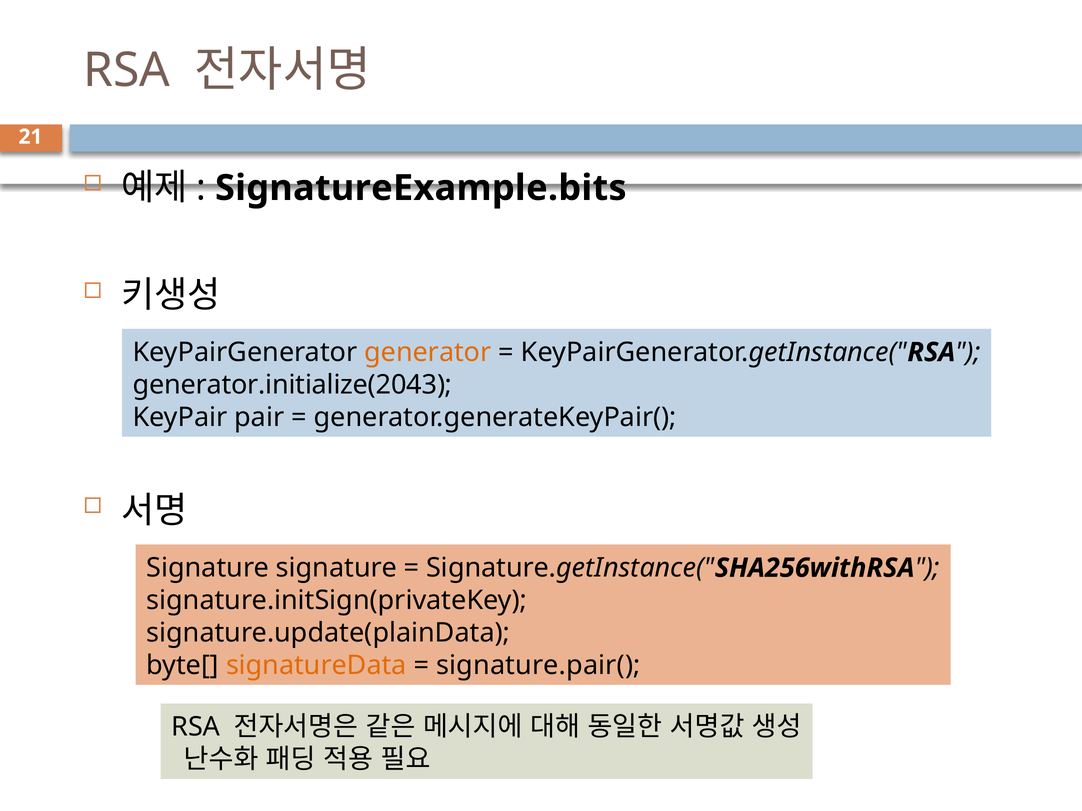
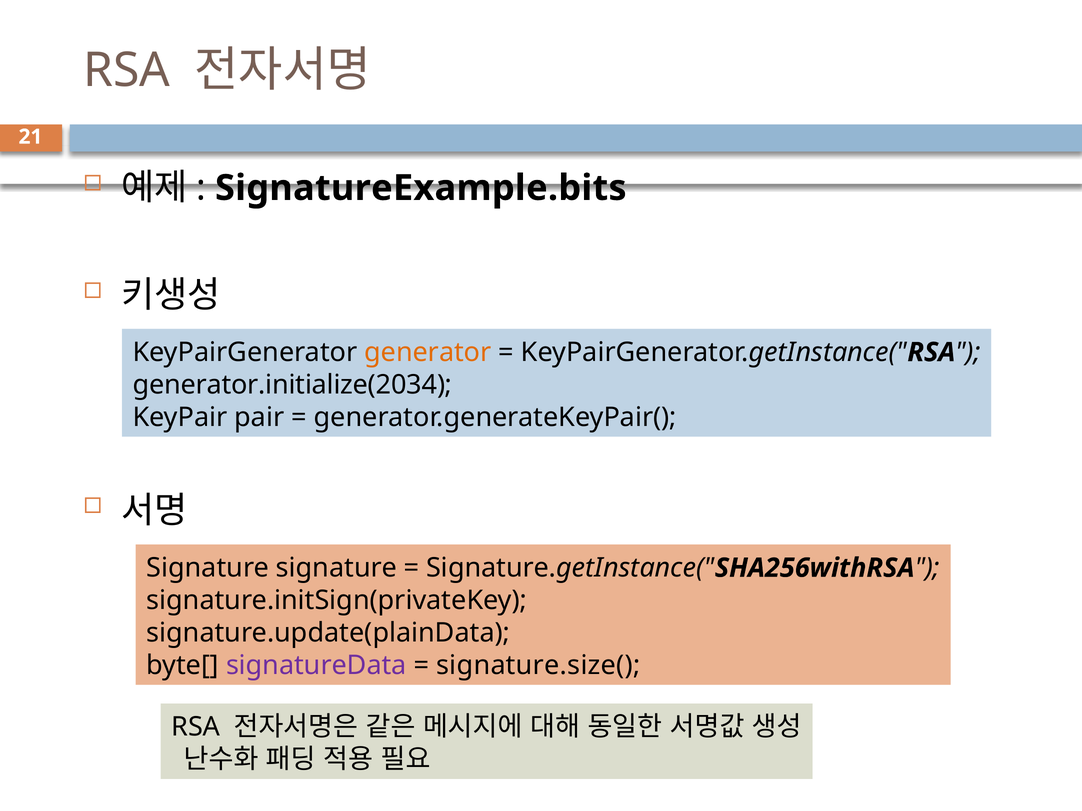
generator.initialize(2043: generator.initialize(2043 -> generator.initialize(2034 (292, 385)
signatureData colour: orange -> purple (316, 666)
signature.pair(: signature.pair( -> signature.size( (538, 666)
